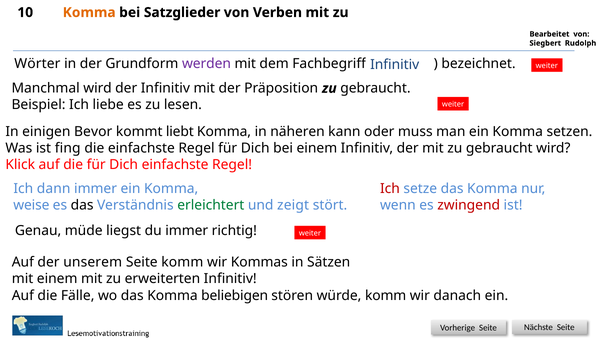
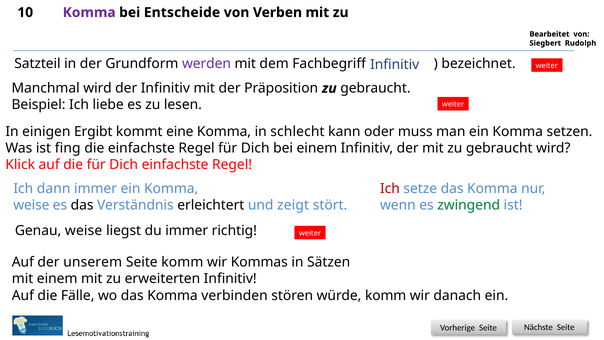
Komma colour: orange -> purple (89, 12)
Satzglieder: Satzglieder -> Entscheide (182, 12)
Wörter: Wörter -> Satzteil (37, 64)
Bevor: Bevor -> Ergibt (93, 131)
liebt: liebt -> eine (180, 131)
näheren: näheren -> schlecht (297, 131)
zwingend colour: red -> green (469, 205)
erleichtert colour: green -> black (211, 205)
Genau müde: müde -> weise (84, 231)
beliebigen: beliebigen -> verbinden (235, 295)
